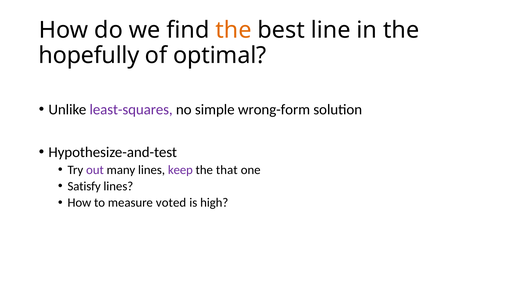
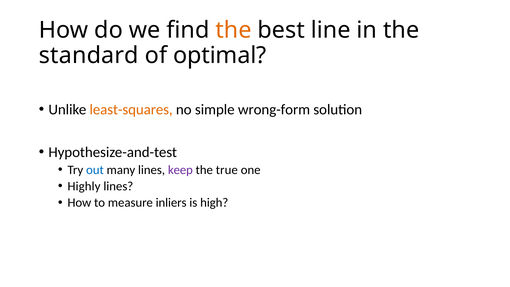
hopefully: hopefully -> standard (89, 55)
least-squares colour: purple -> orange (131, 109)
out colour: purple -> blue (95, 170)
that: that -> true (227, 170)
Satisfy: Satisfy -> Highly (84, 186)
voted: voted -> inliers (171, 203)
